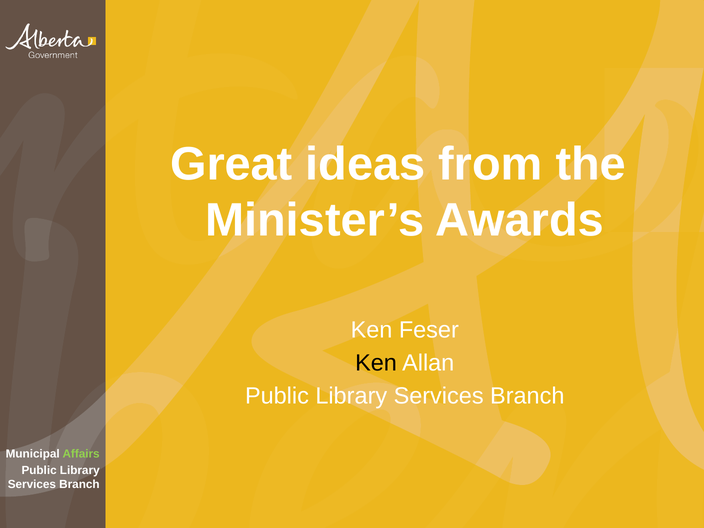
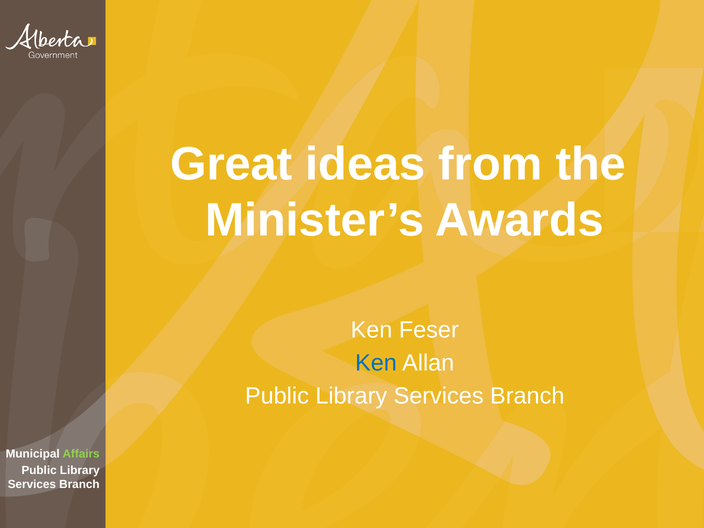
Ken colour: black -> blue (376, 363)
